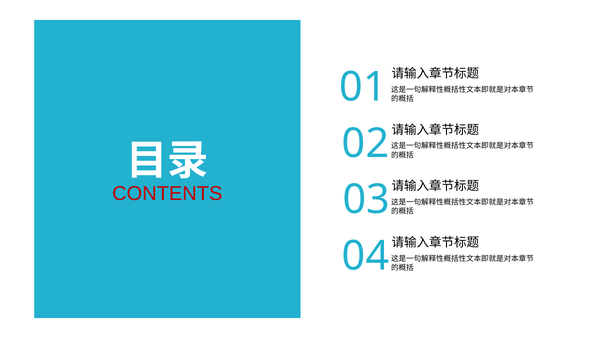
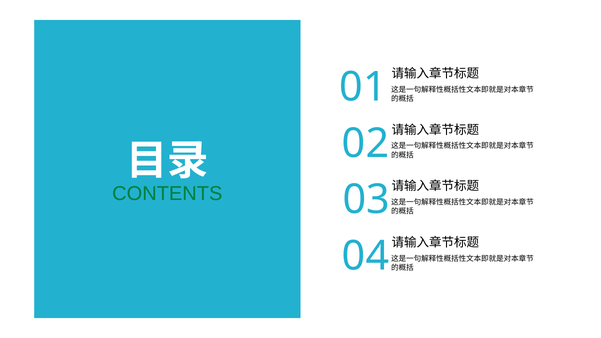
CONTENTS colour: red -> green (167, 194)
